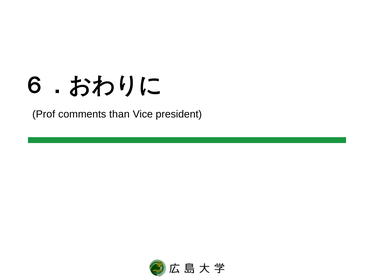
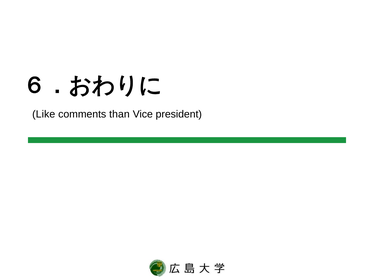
Prof: Prof -> Like (44, 114)
